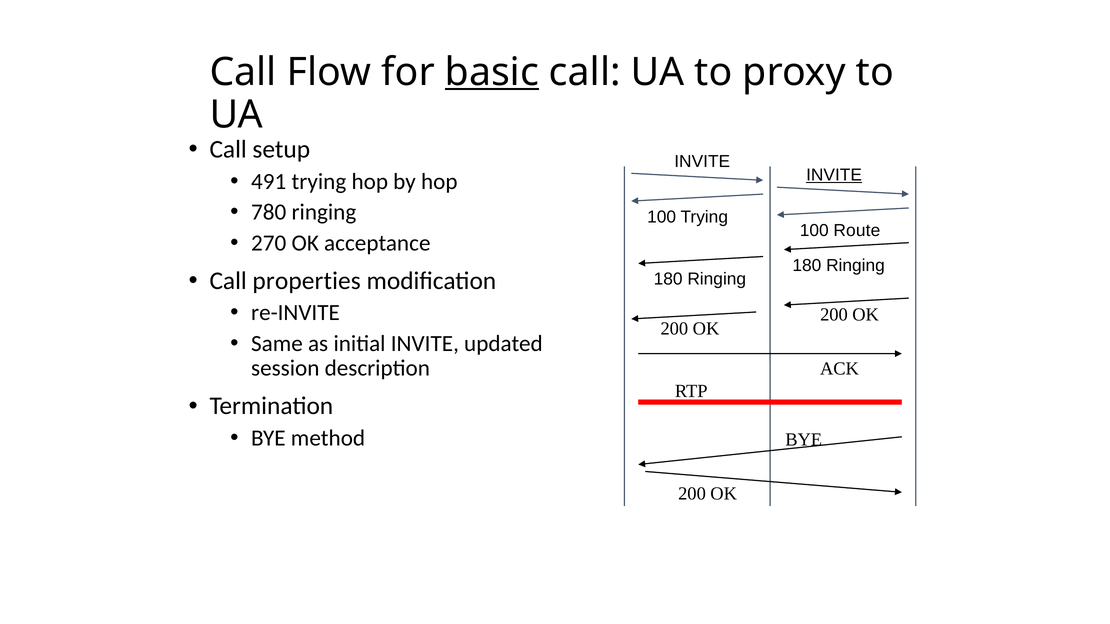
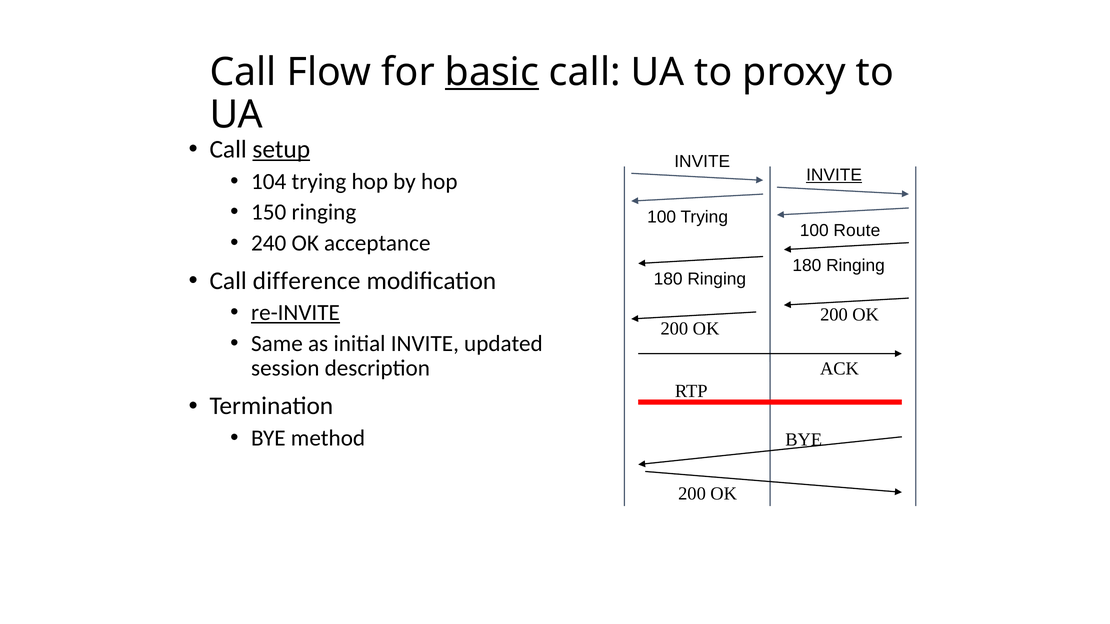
setup underline: none -> present (281, 150)
491: 491 -> 104 (269, 182)
780: 780 -> 150 (269, 212)
270: 270 -> 240 (269, 243)
properties: properties -> difference (307, 281)
re-INVITE underline: none -> present (295, 313)
